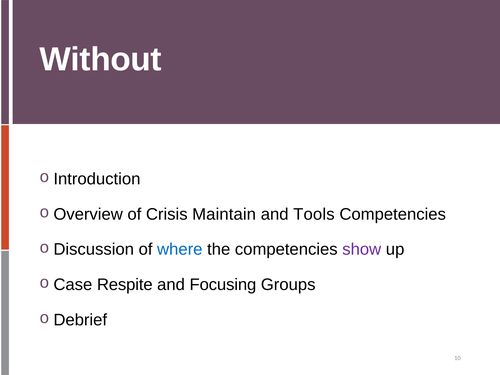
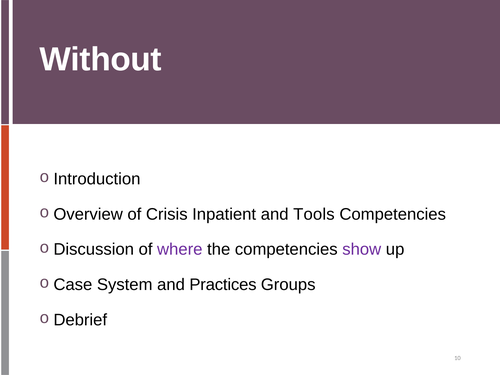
Maintain: Maintain -> Inpatient (224, 214)
where colour: blue -> purple (180, 249)
Respite: Respite -> System (125, 285)
Focusing: Focusing -> Practices (223, 285)
